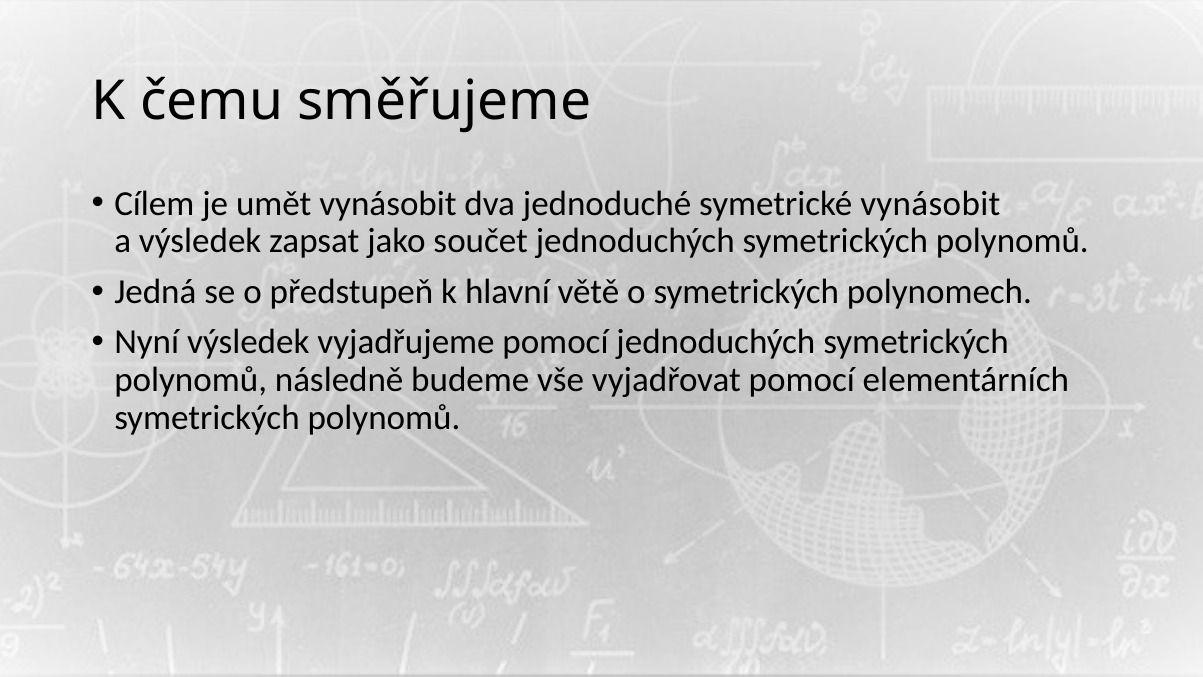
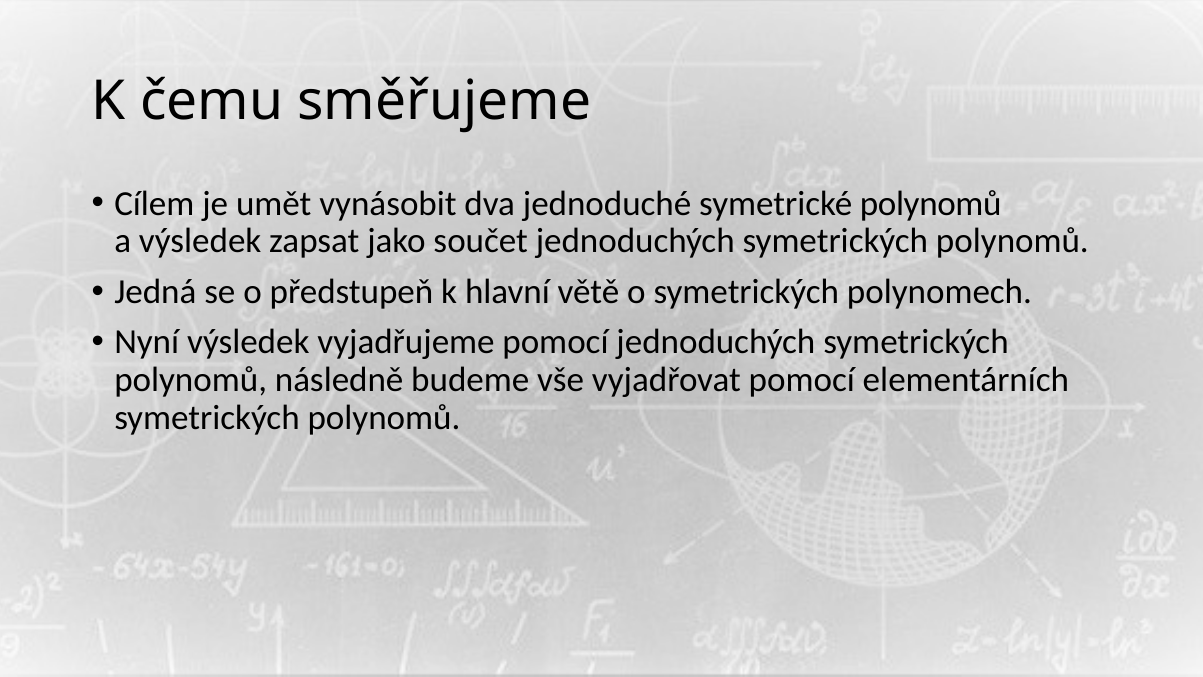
symetrické vynásobit: vynásobit -> polynomů (931, 203)
